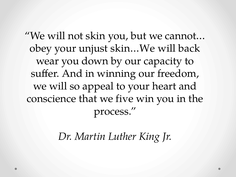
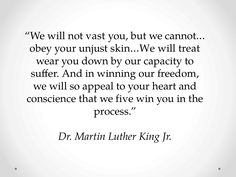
skin: skin -> vast (95, 36)
back: back -> treat (189, 48)
